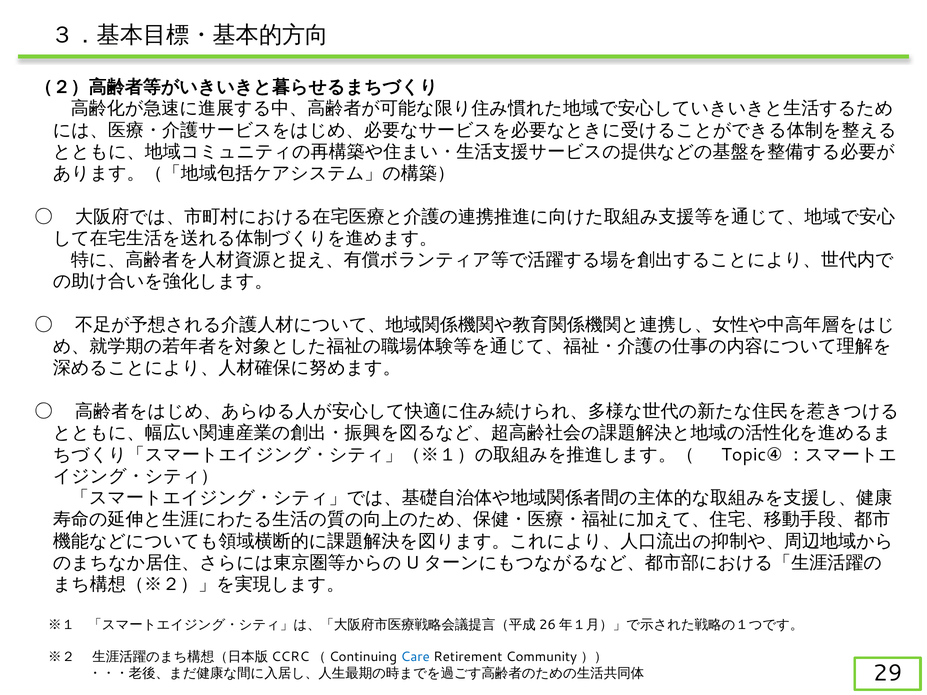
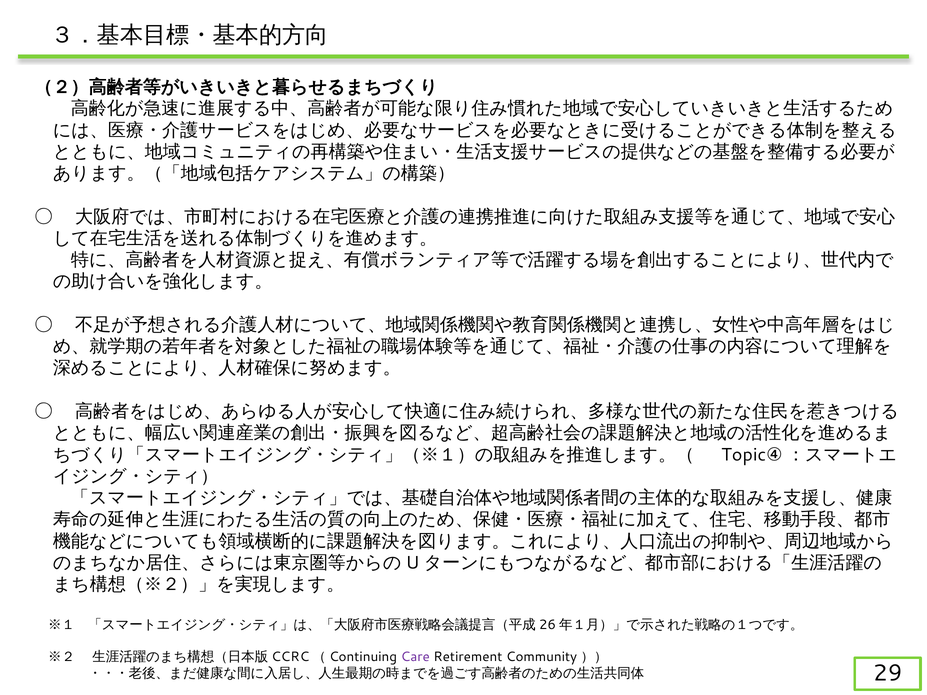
Care colour: blue -> purple (415, 657)
